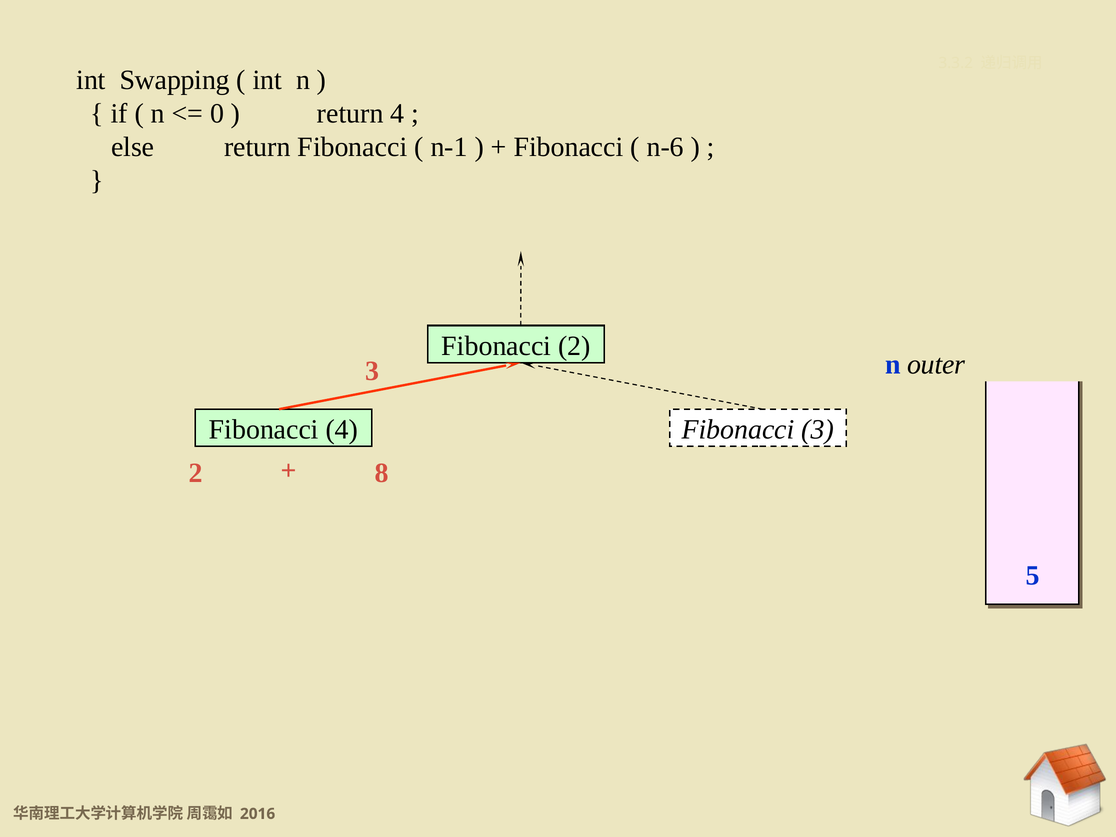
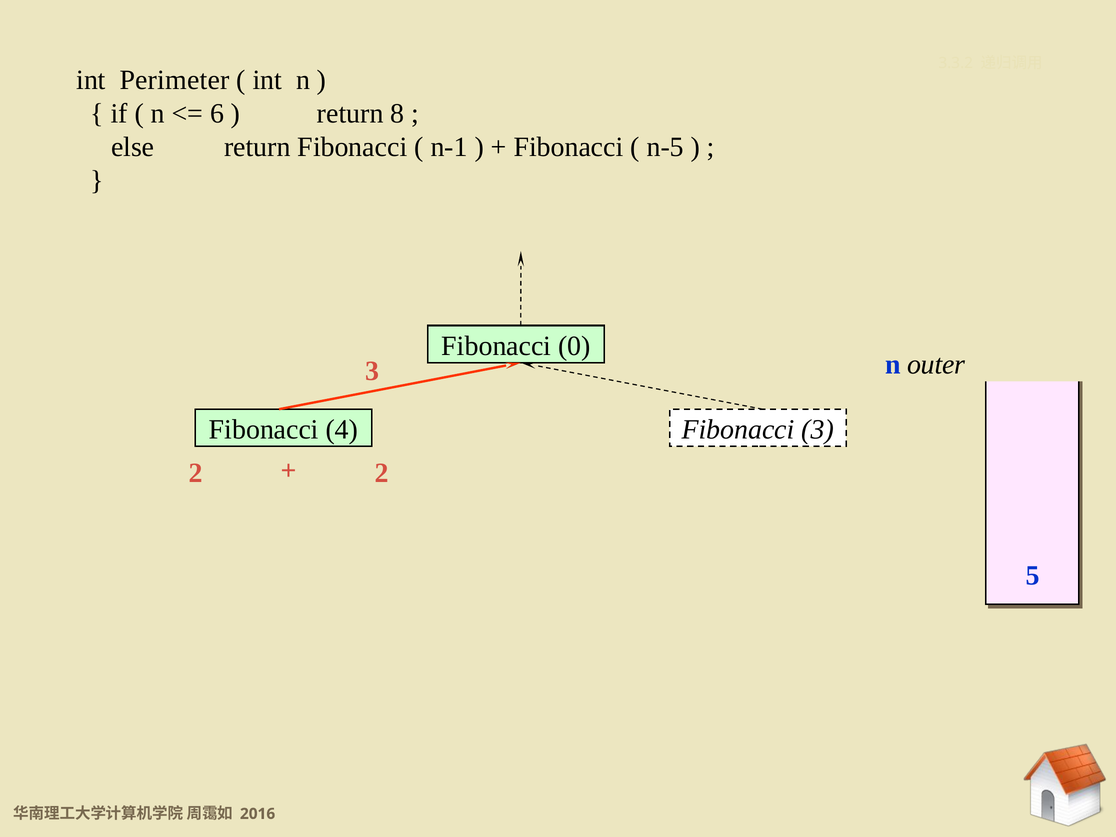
Swapping: Swapping -> Perimeter (174, 80)
0: 0 -> 6 (217, 113)
return 4: 4 -> 8 (397, 113)
n-6: n-6 -> n-5 (665, 147)
Fibonacci 2: 2 -> 0 (574, 346)
2 8: 8 -> 2 (382, 473)
